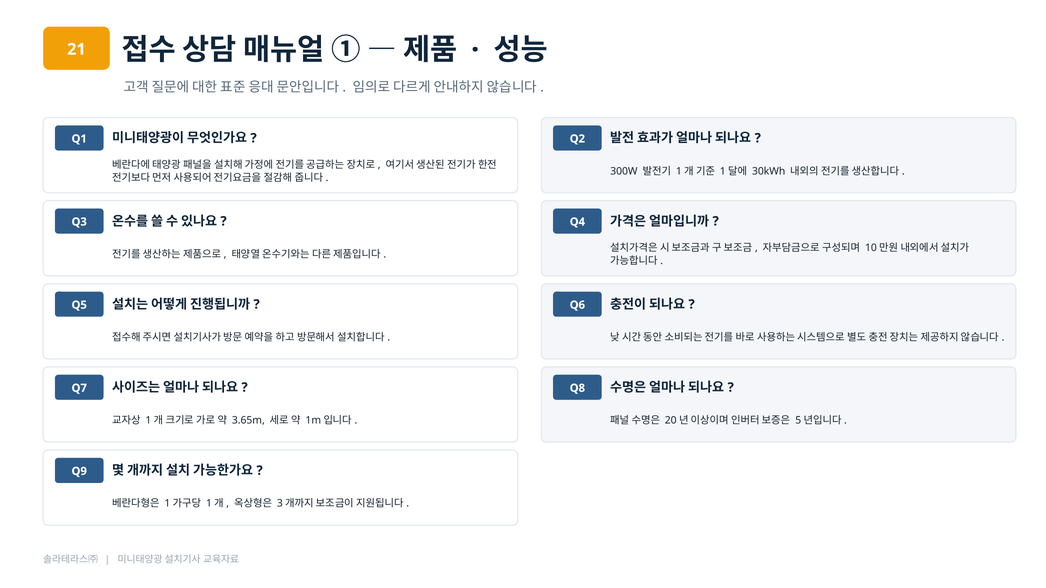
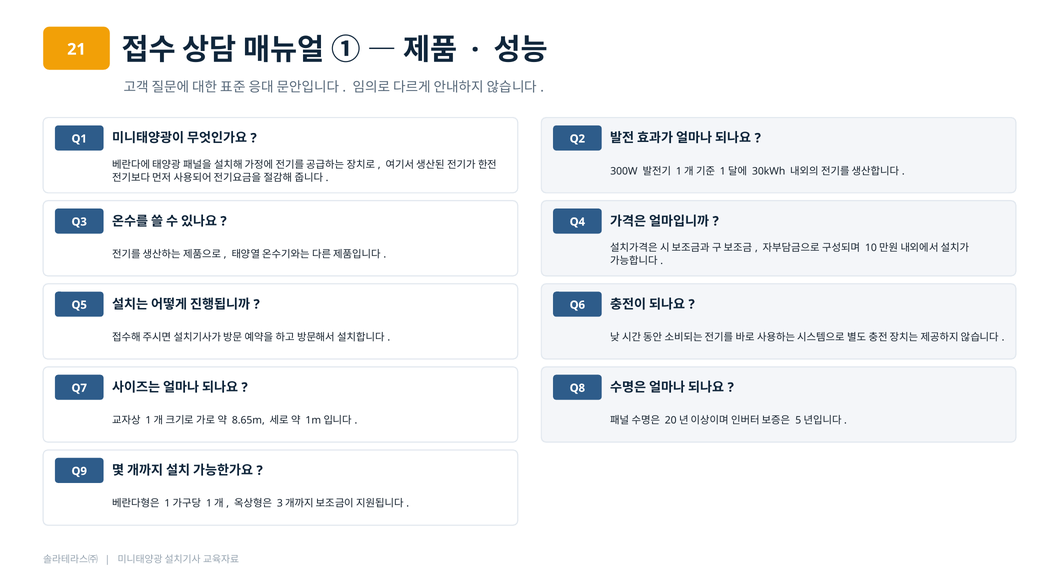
3.65m: 3.65m -> 8.65m (248, 421)
